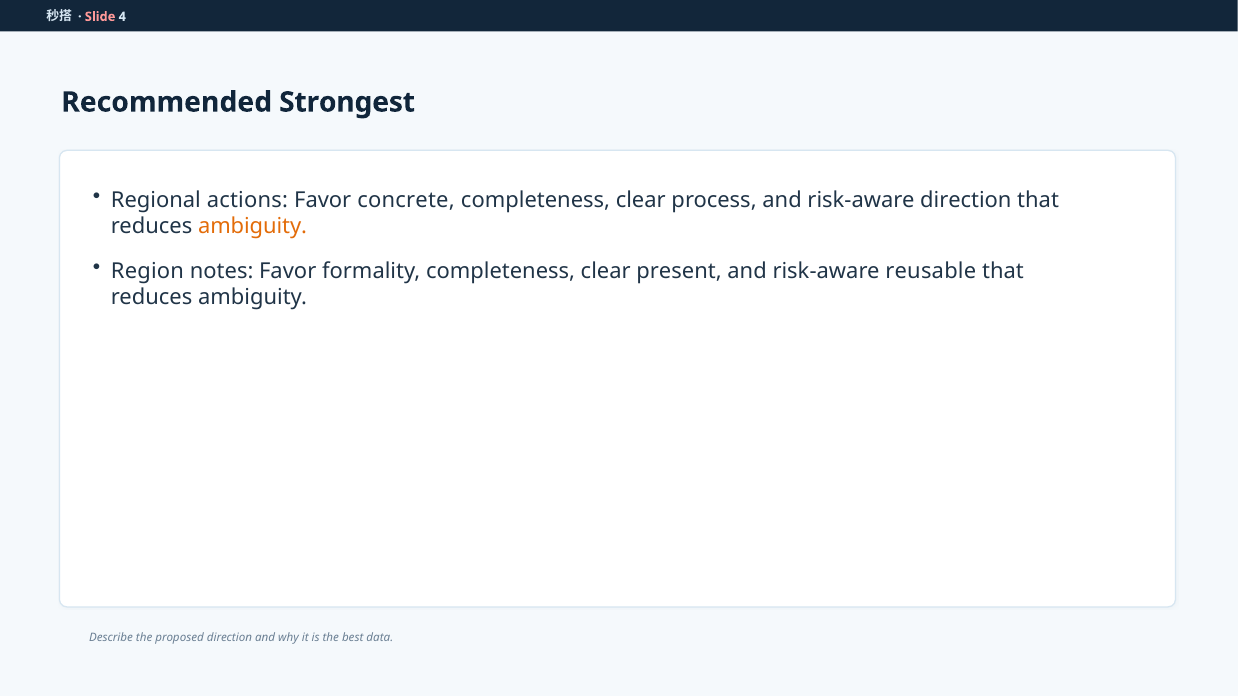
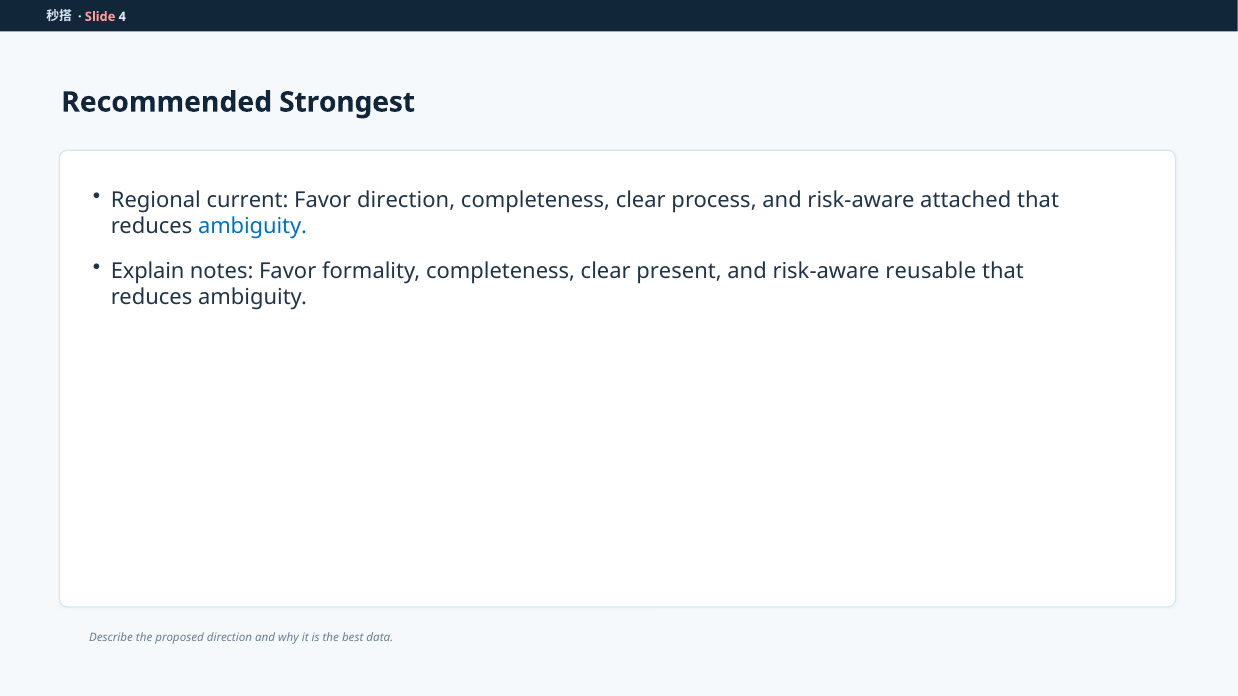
actions: actions -> current (248, 200)
Favor concrete: concrete -> direction (406, 200)
risk-aware direction: direction -> attached (966, 200)
ambiguity colour: orange -> blue (253, 227)
Region: Region -> Explain (148, 271)
